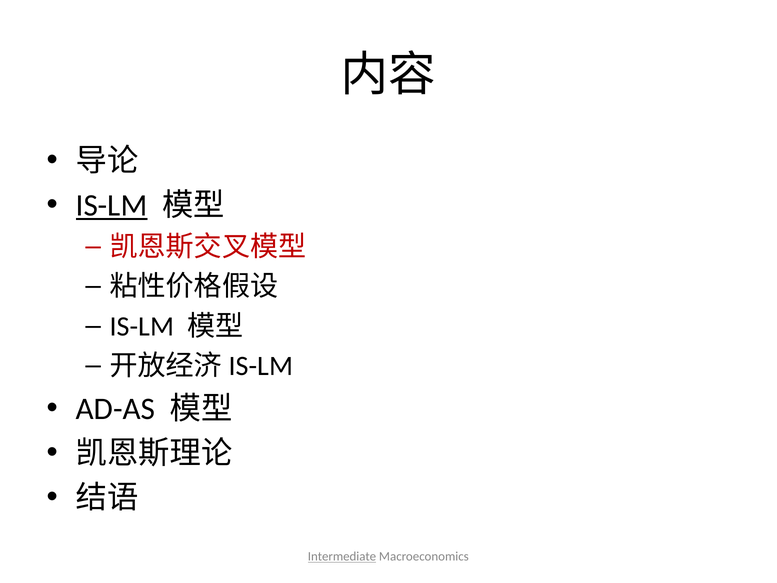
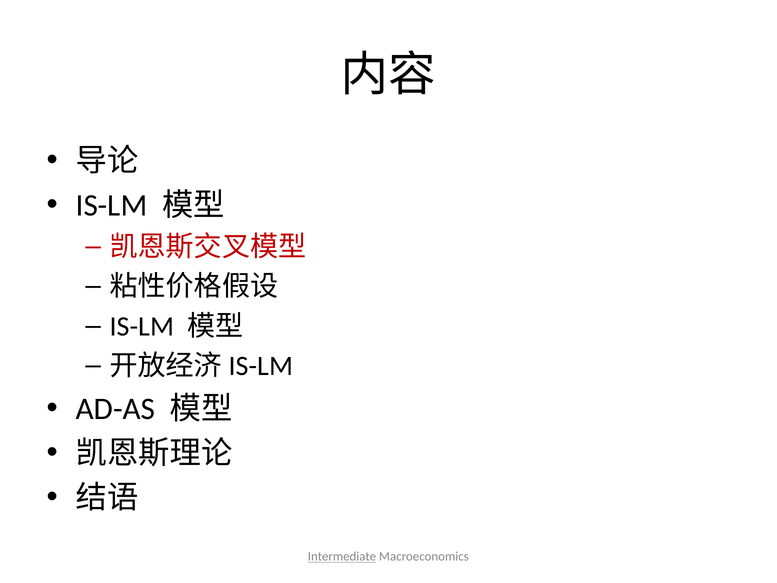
IS-LM underline: present -> none (112, 205)
